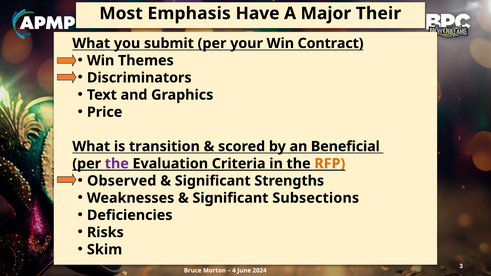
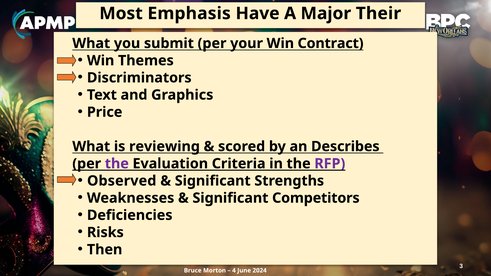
transition: transition -> reviewing (164, 147)
Beneficial: Beneficial -> Describes (345, 147)
RFP colour: orange -> purple (330, 164)
Subsections: Subsections -> Competitors (316, 198)
Skim: Skim -> Then (105, 250)
